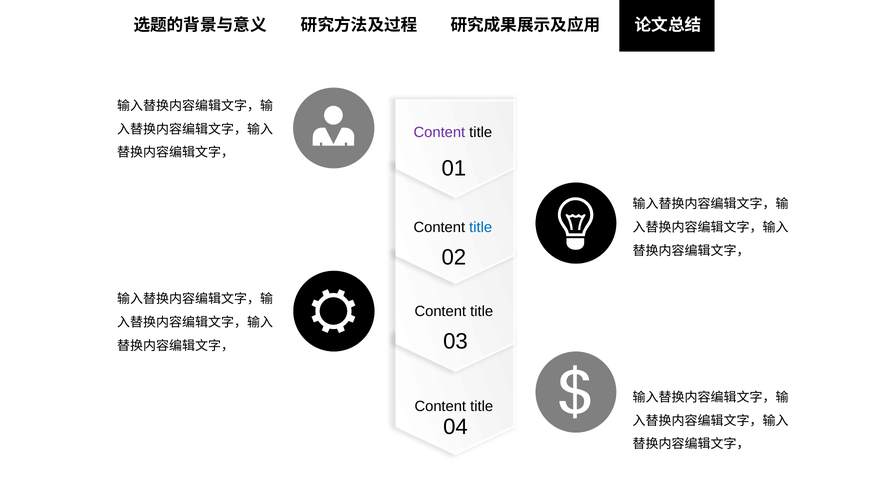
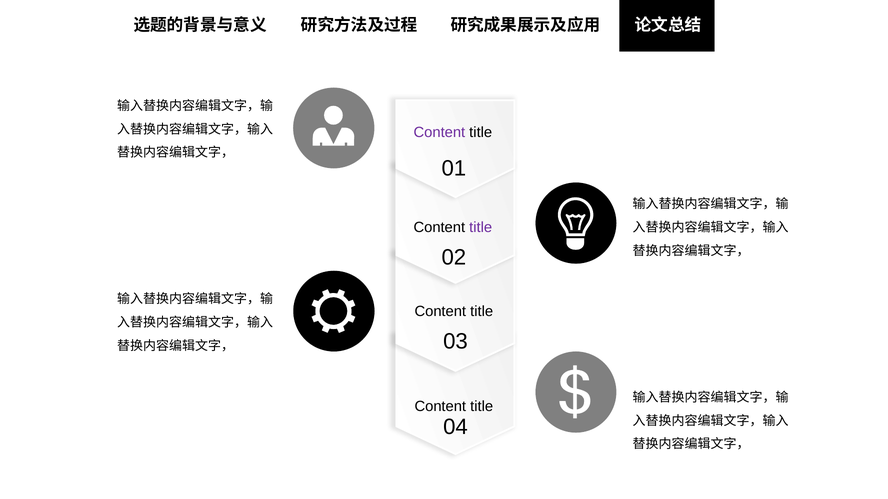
title colour: blue -> purple (481, 228)
